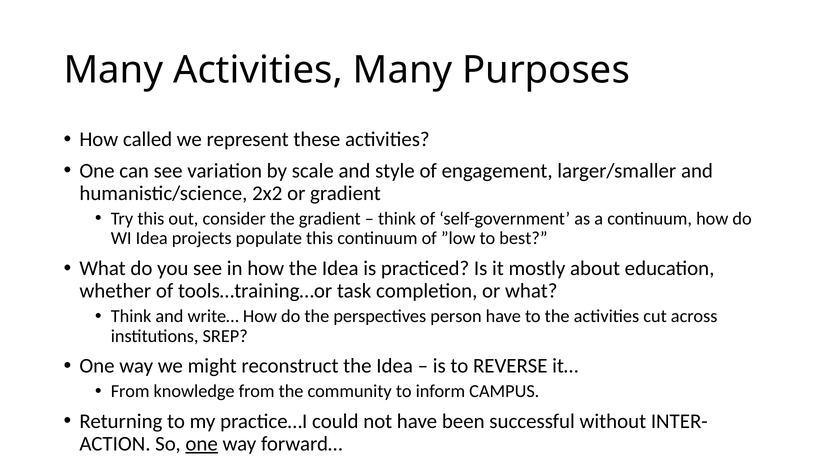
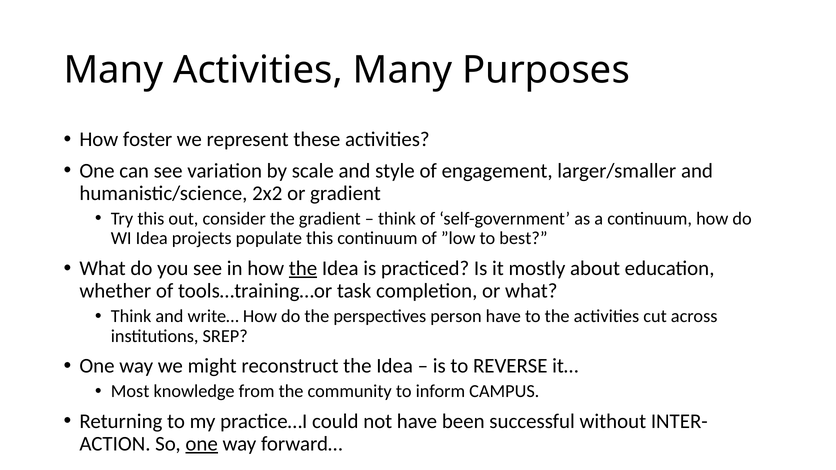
called: called -> foster (148, 139)
the underline: none -> present (303, 268)
From: From -> Most (130, 392)
